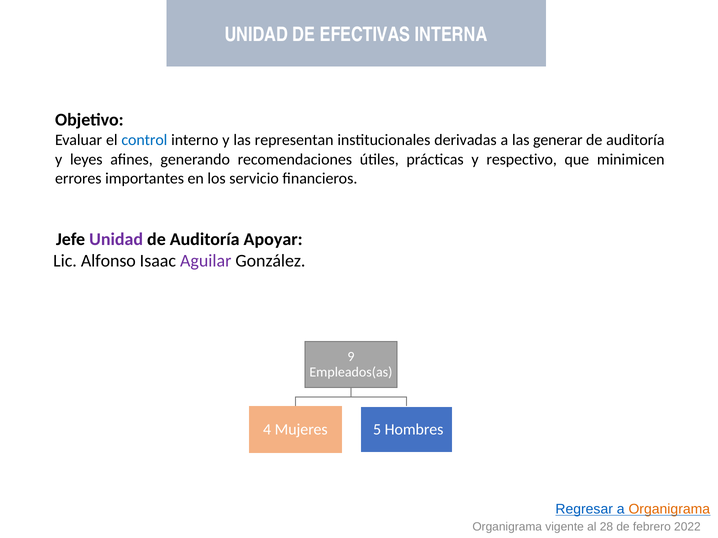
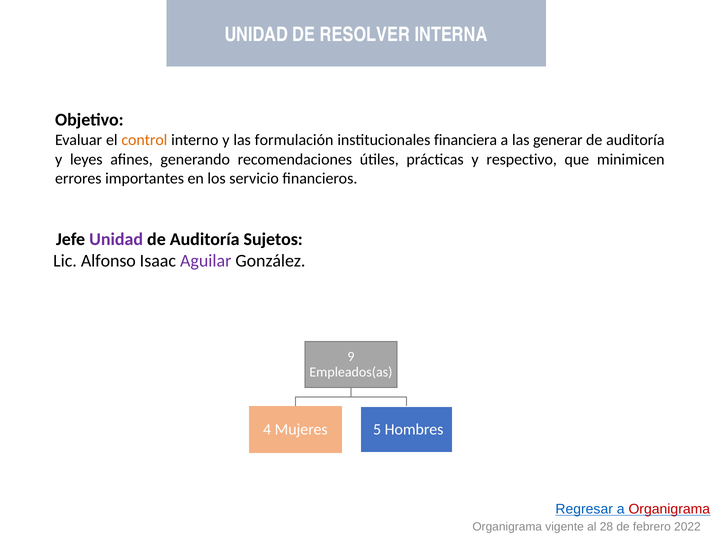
EFECTIVAS: EFECTIVAS -> RESOLVER (365, 35)
control colour: blue -> orange (144, 140)
representan: representan -> formulación (294, 140)
derivadas: derivadas -> financiera (466, 140)
Apoyar: Apoyar -> Sujetos (273, 240)
Organigrama colour: orange -> red (669, 510)
